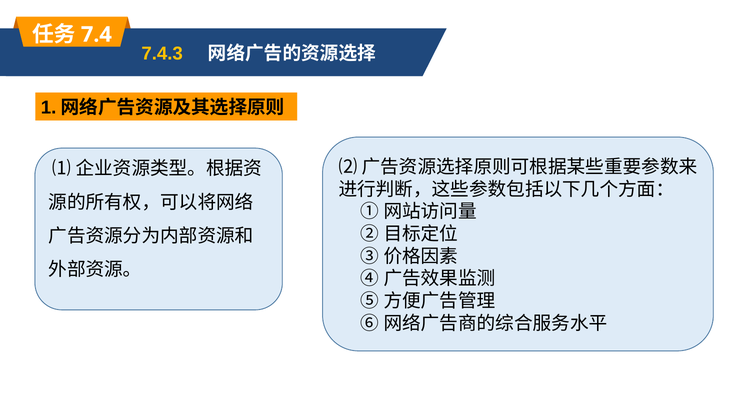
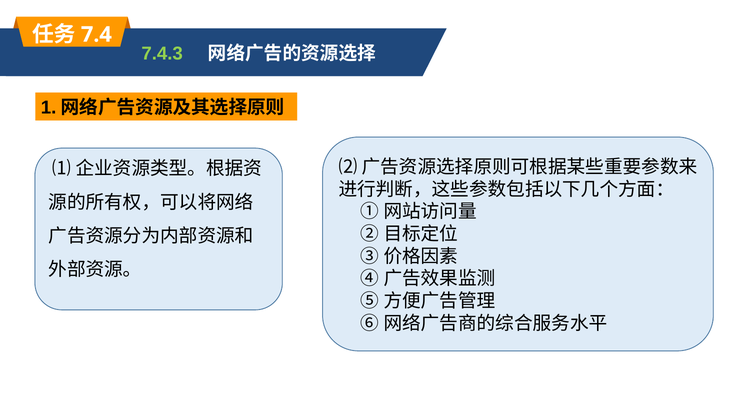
7.4.3 colour: yellow -> light green (162, 53)
